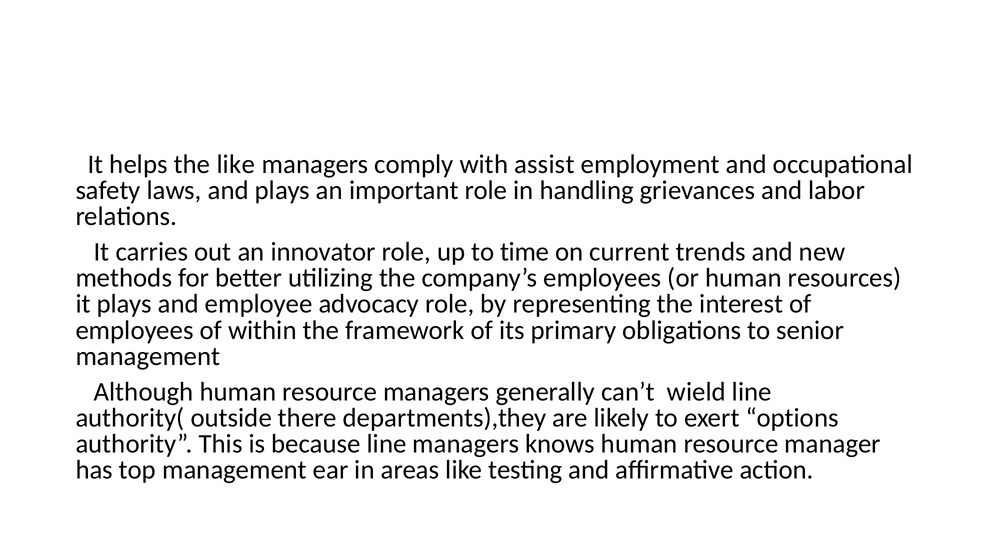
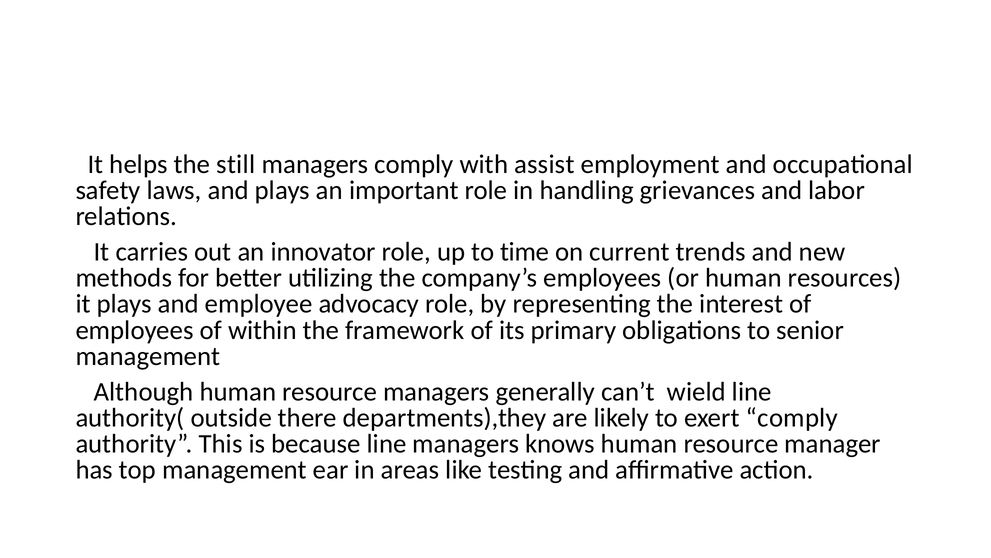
the like: like -> still (236, 164)
exert options: options -> comply (792, 417)
